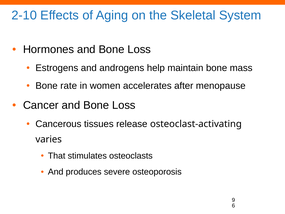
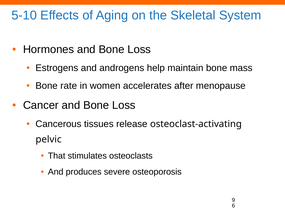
2-10: 2-10 -> 5-10 (24, 15)
varies: varies -> pelvic (49, 139)
